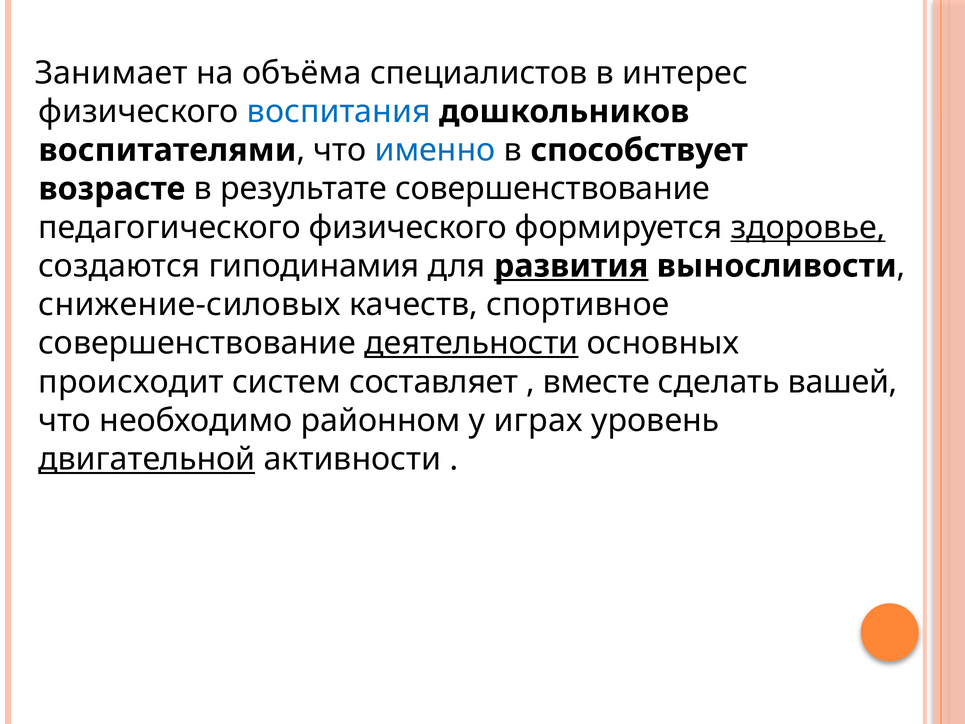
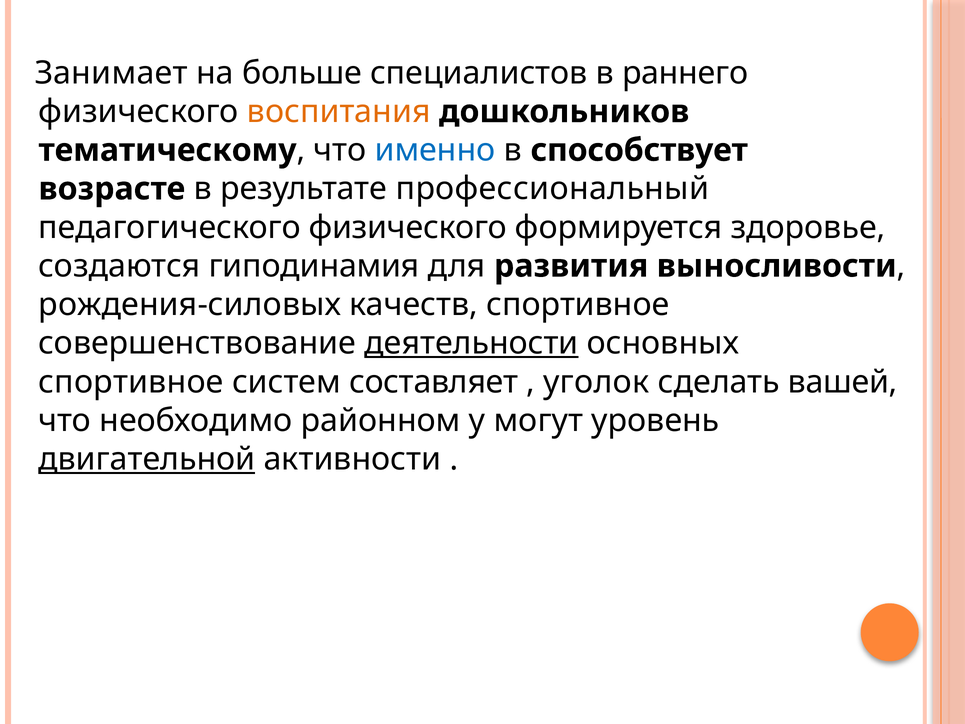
объёма: объёма -> больше (302, 73)
интерес: интерес -> раннего (685, 73)
воспитания colour: blue -> orange (339, 112)
воспитателями: воспитателями -> тематическому (168, 150)
результате совершенствование: совершенствование -> профессиональный (552, 189)
здоровье underline: present -> none (808, 227)
развития underline: present -> none (571, 266)
снижение-силовых: снижение-силовых -> рождения-силовых (190, 305)
происходит: происходит -> спортивное (131, 382)
вместе: вместе -> уголок (596, 382)
играх: играх -> могут (538, 420)
